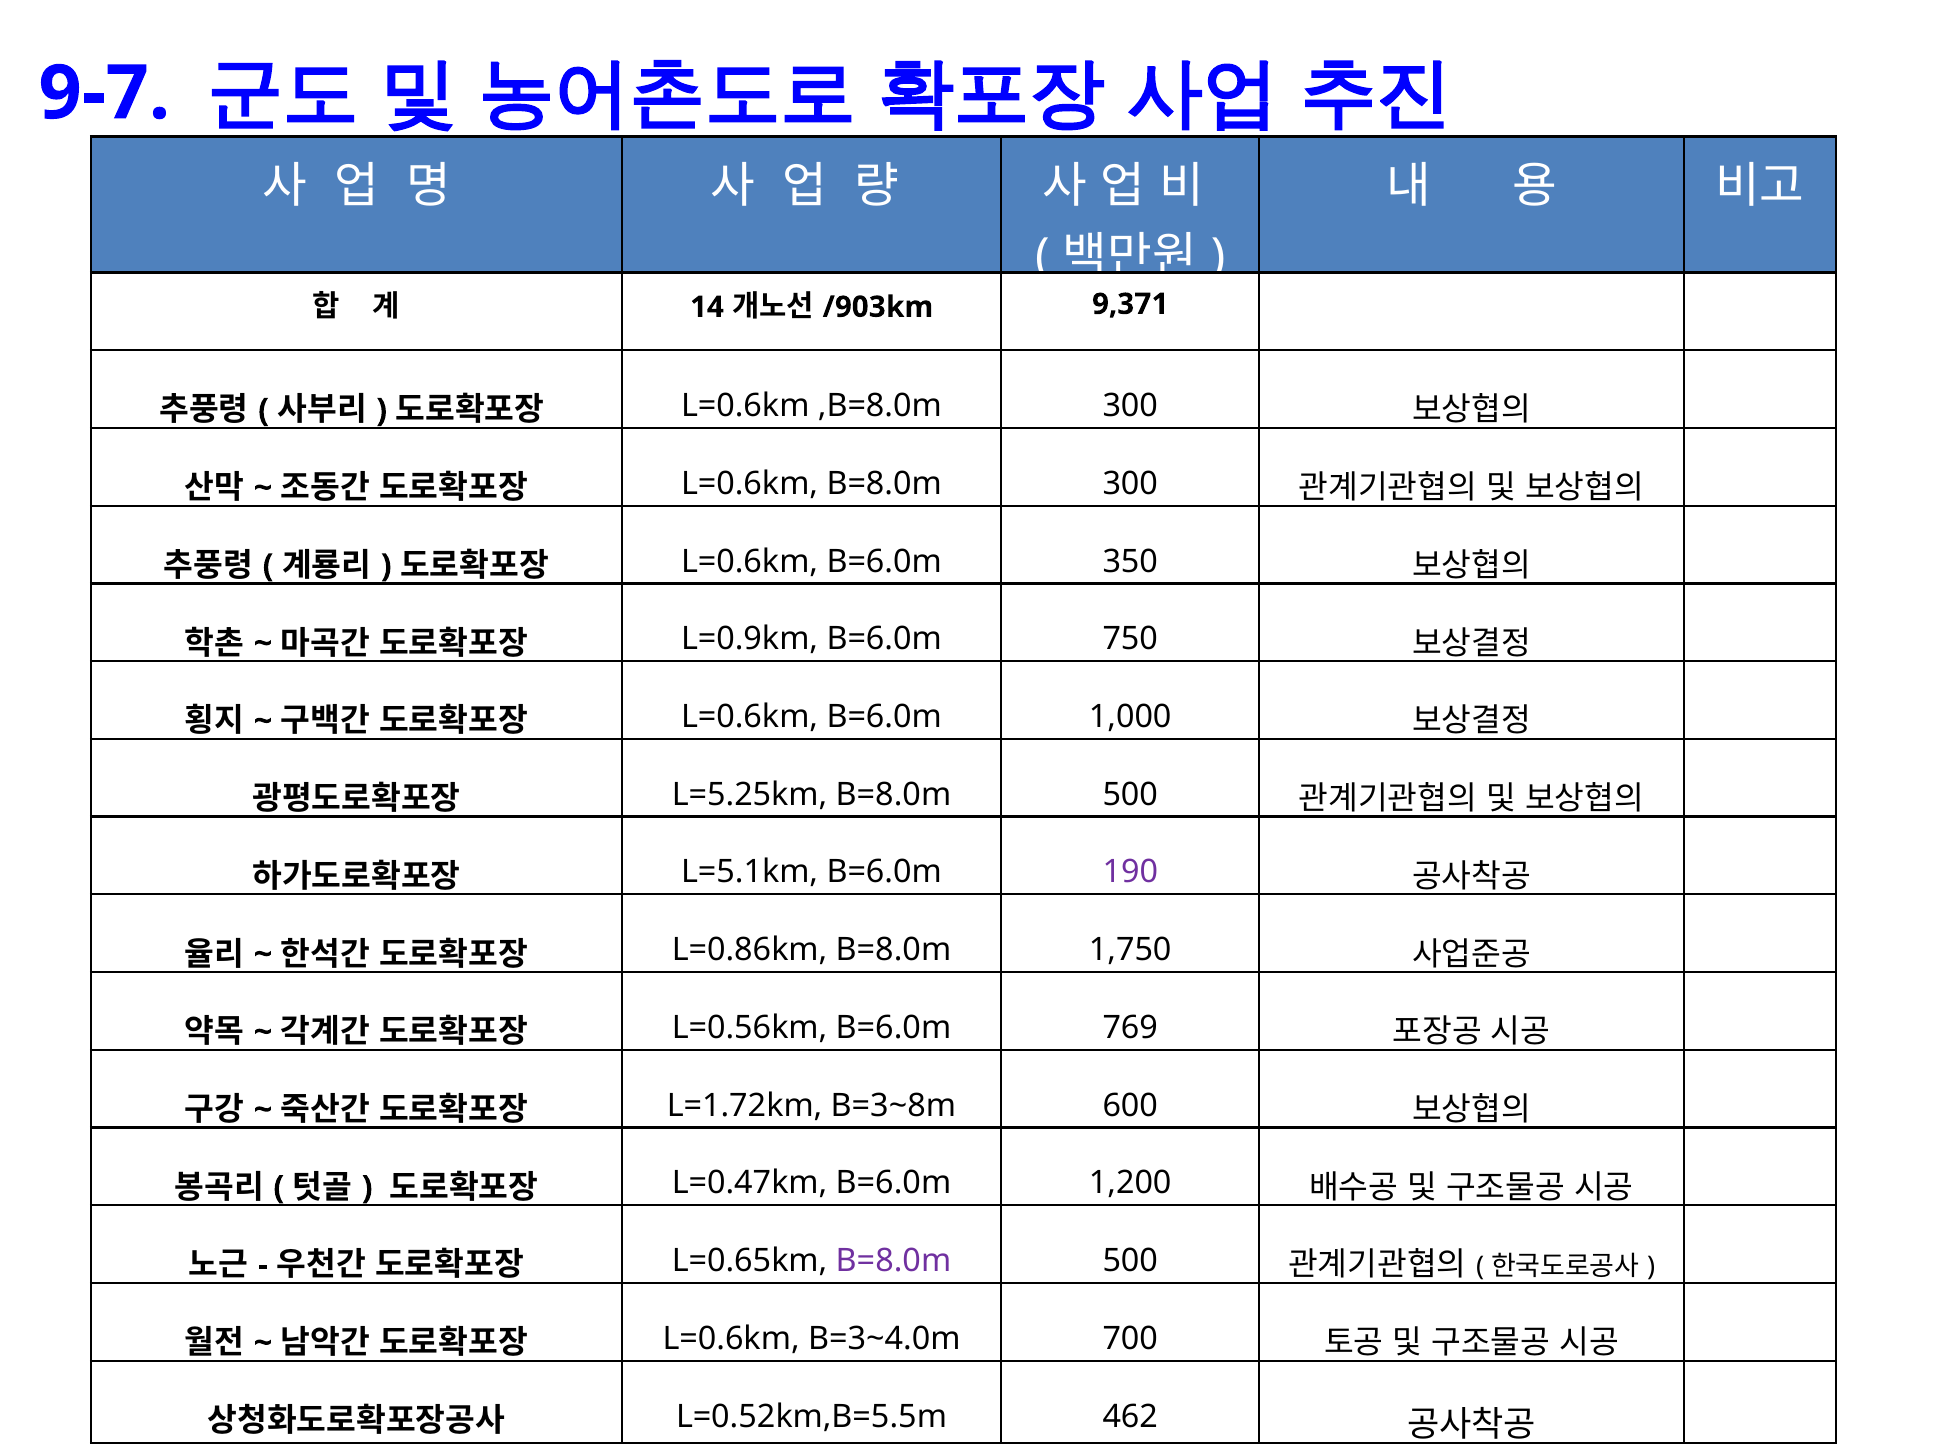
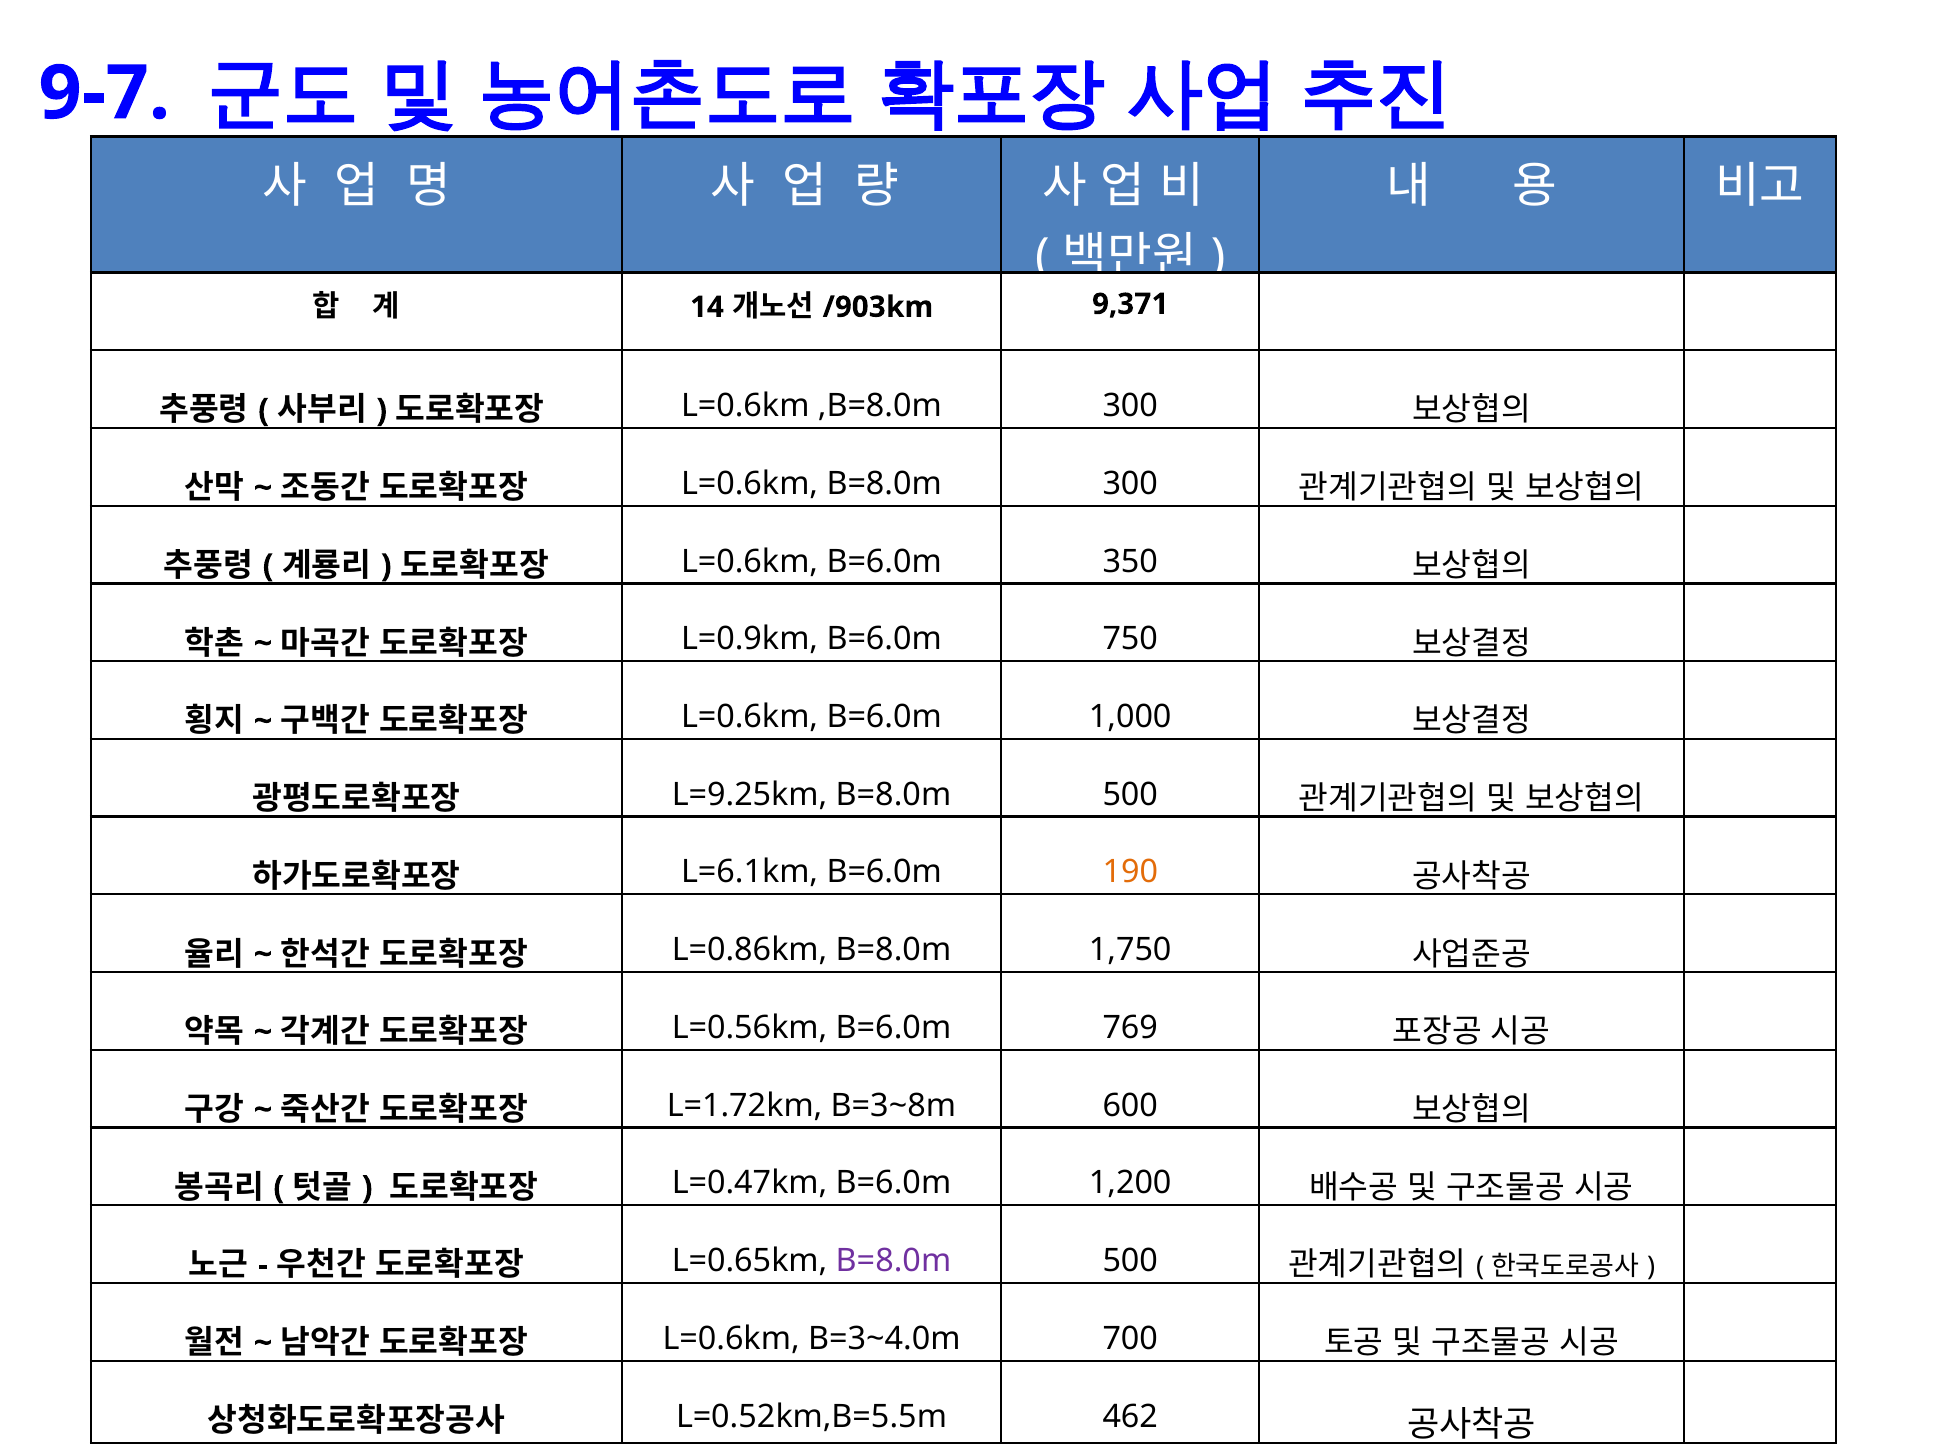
L=5.25km: L=5.25km -> L=9.25km (750, 795)
L=5.1km: L=5.1km -> L=6.1km (750, 873)
190 colour: purple -> orange (1130, 873)
